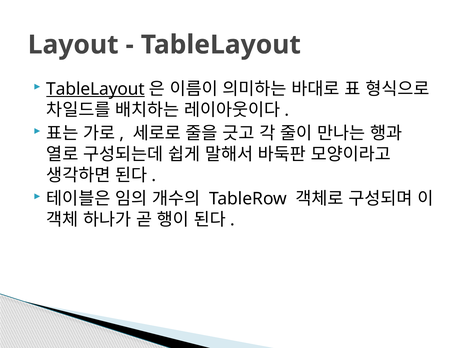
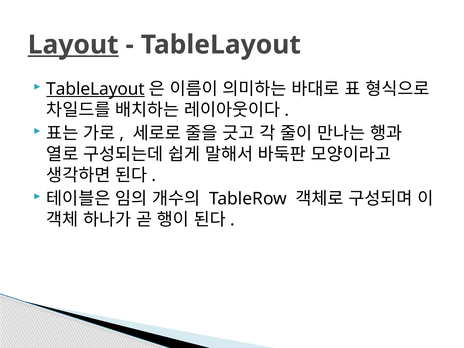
Layout underline: none -> present (73, 45)
